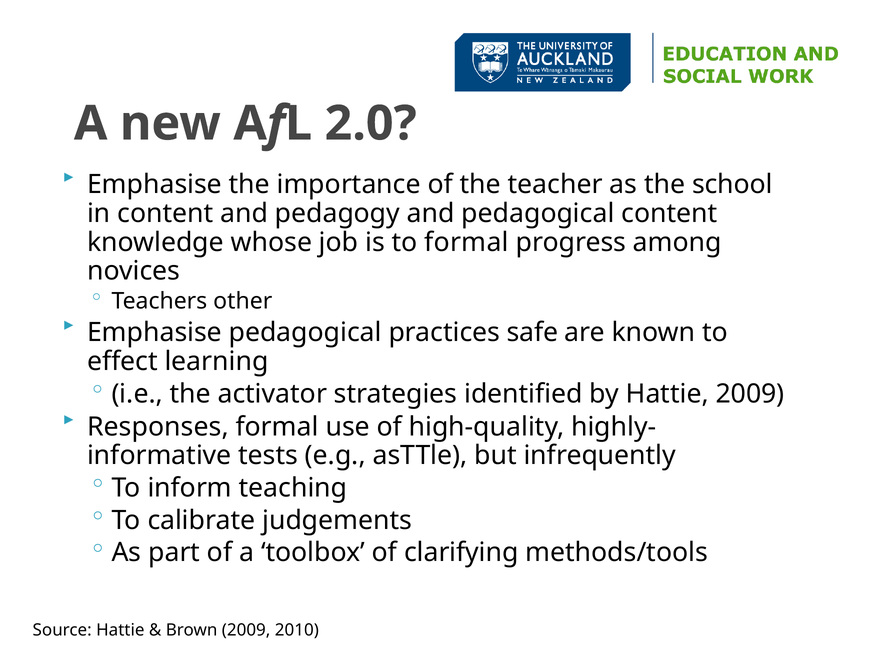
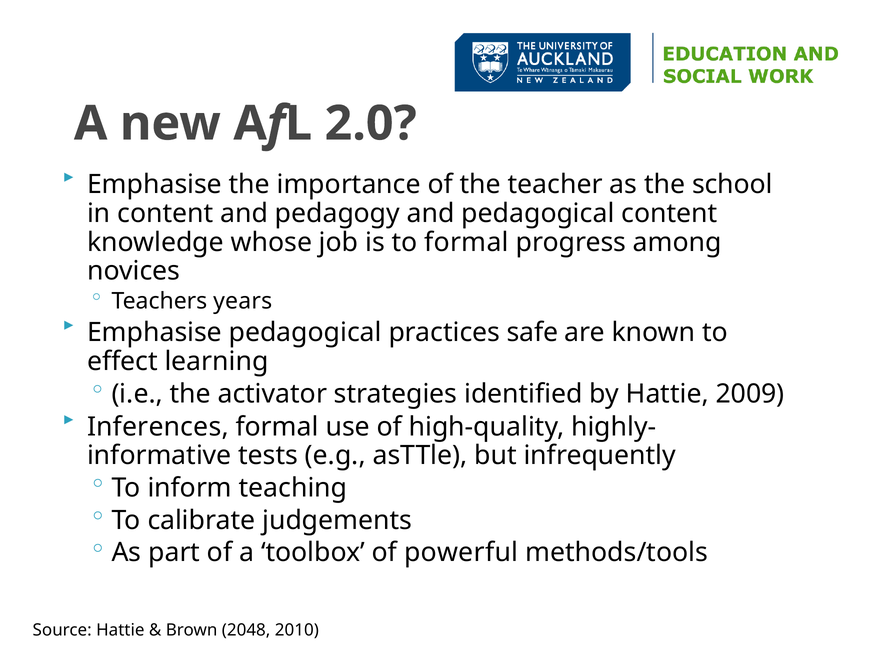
other: other -> years (243, 301)
Responses: Responses -> Inferences (158, 427)
clarifying: clarifying -> powerful (461, 552)
Brown 2009: 2009 -> 2048 (246, 630)
